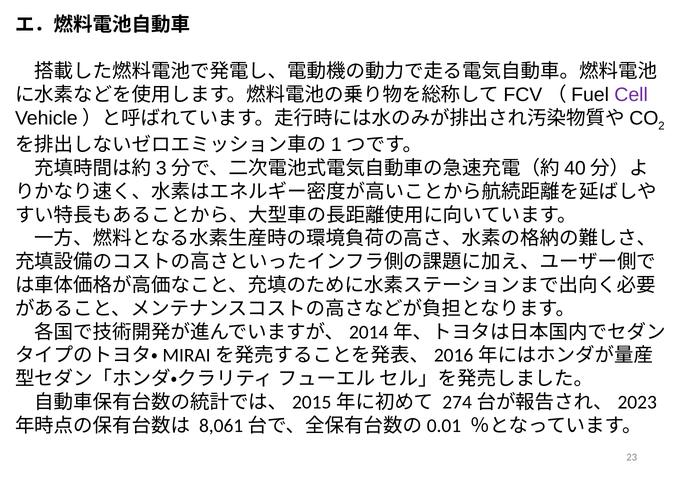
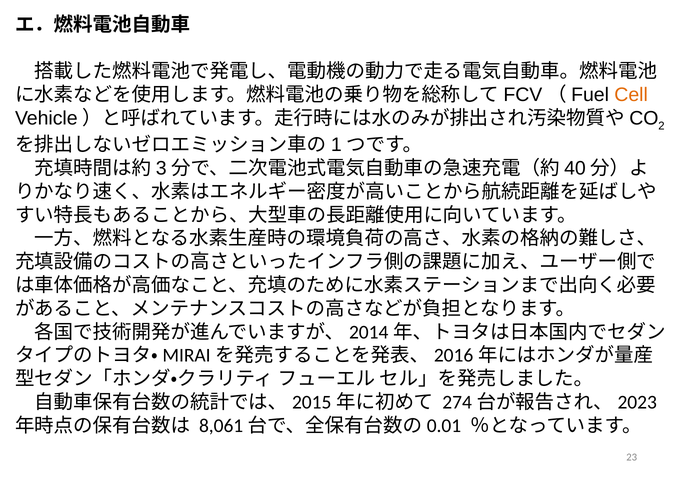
Cell colour: purple -> orange (631, 95)
